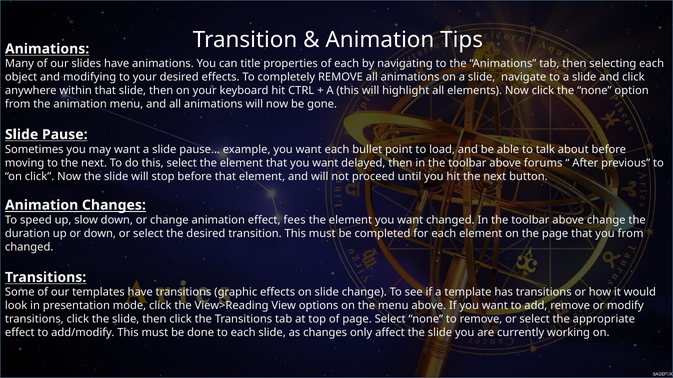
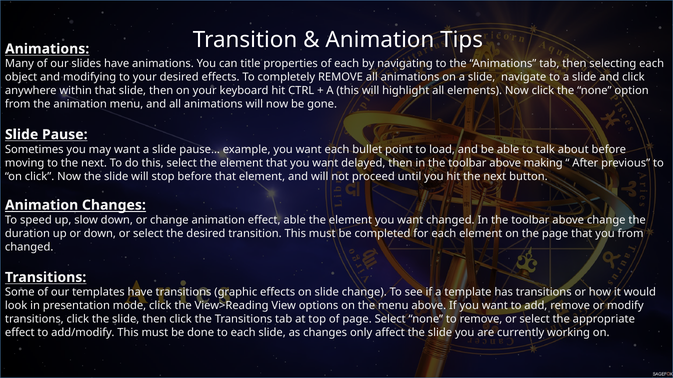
forums: forums -> making (543, 163)
effect fees: fees -> able (295, 220)
